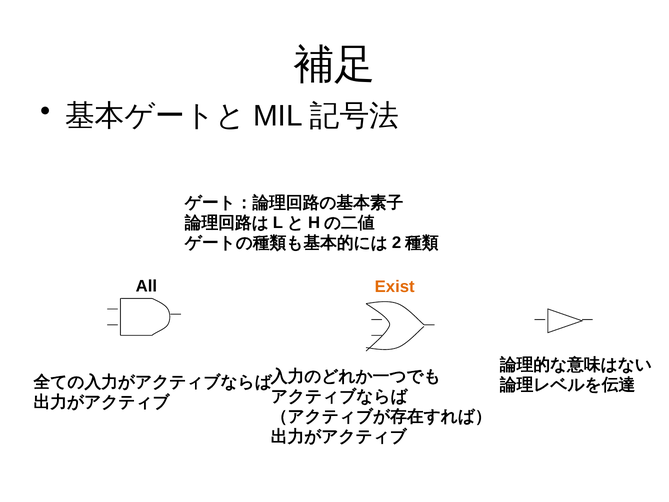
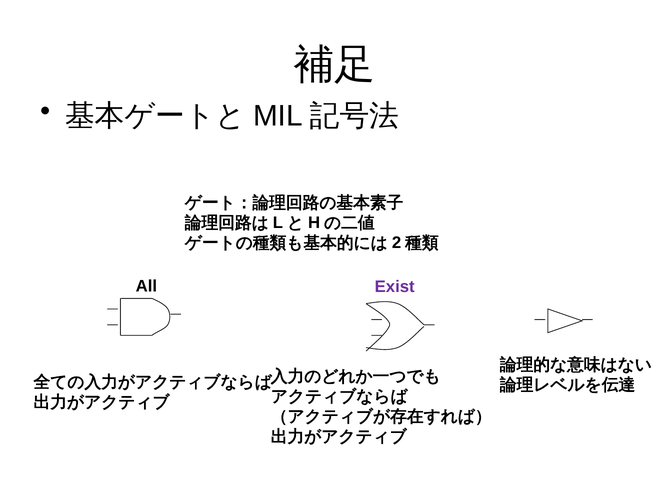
Exist colour: orange -> purple (395, 286)
